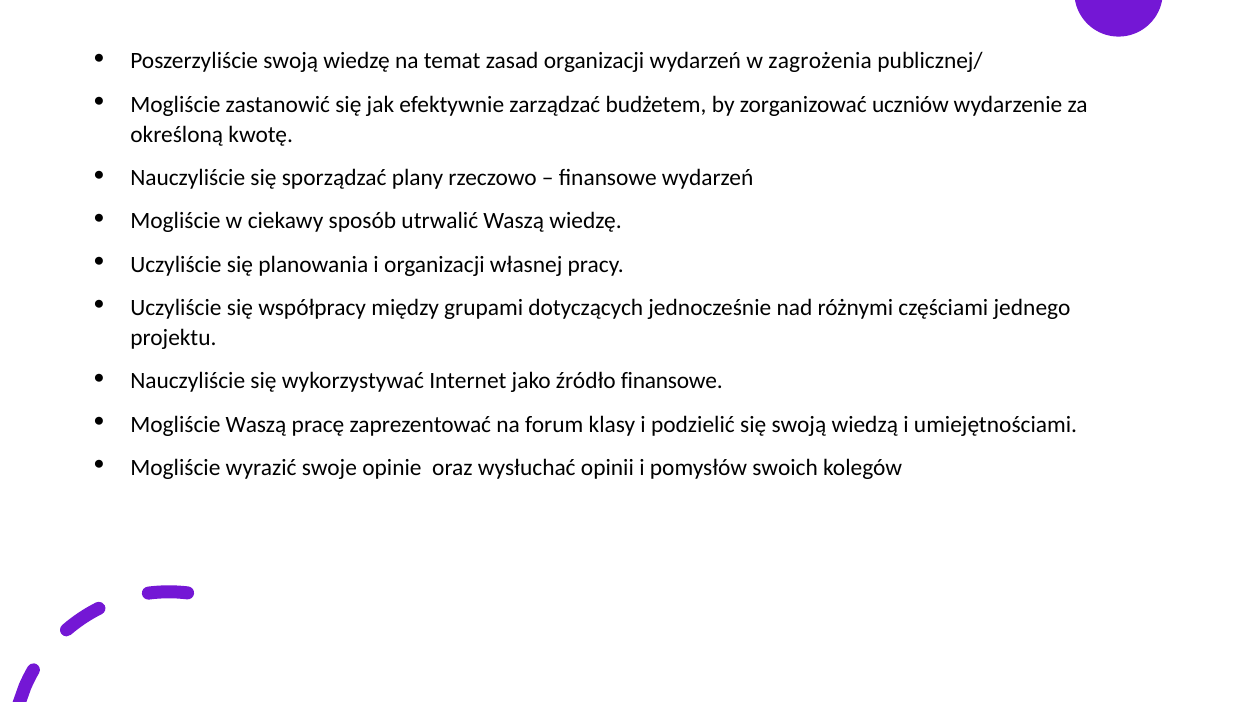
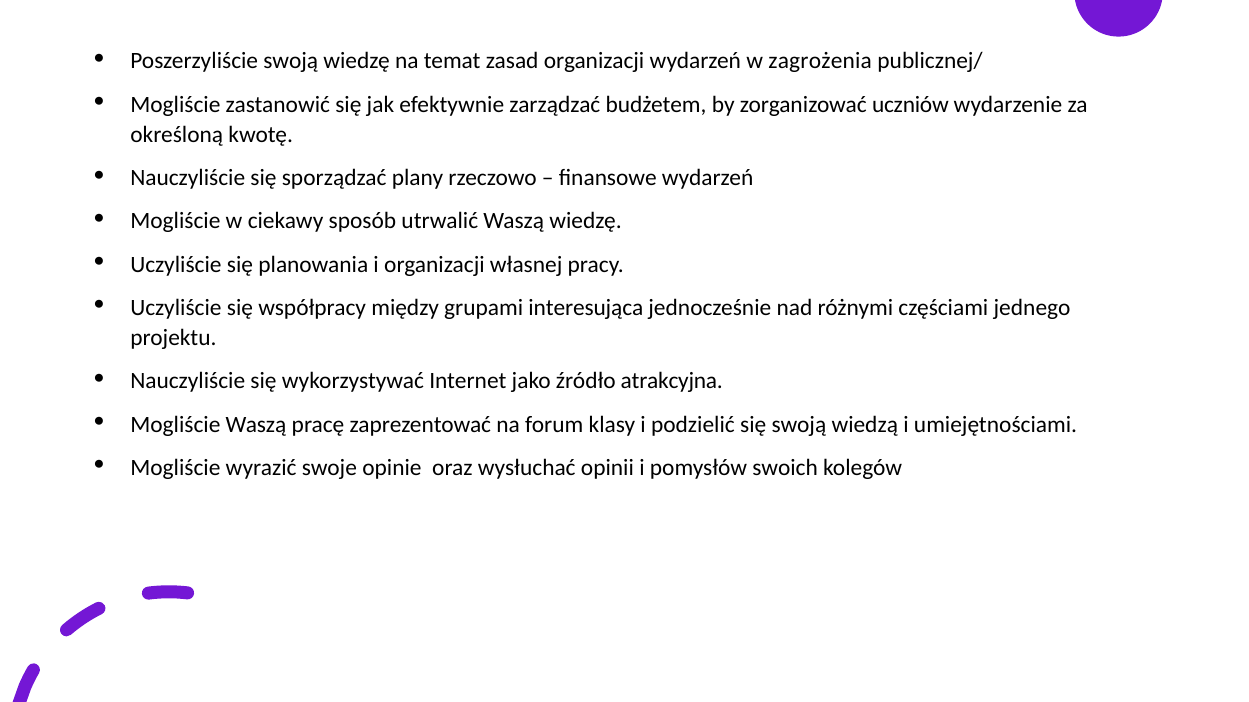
dotyczących: dotyczących -> interesująca (586, 308)
źródło finansowe: finansowe -> atrakcyjna (672, 381)
